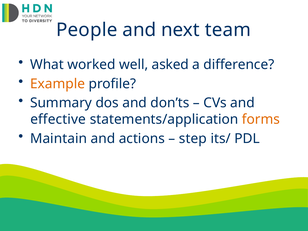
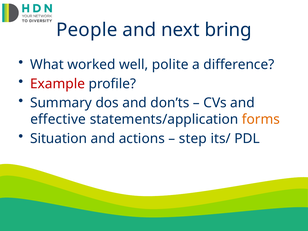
team: team -> bring (228, 30)
asked: asked -> polite (170, 65)
Example colour: orange -> red (58, 84)
Maintain: Maintain -> Situation (59, 139)
